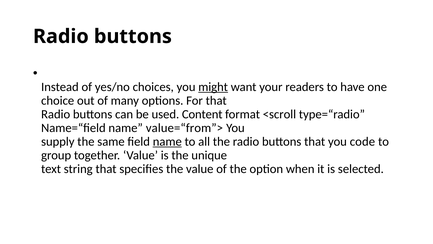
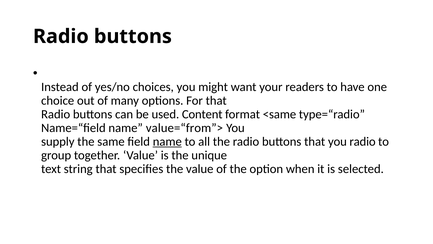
might underline: present -> none (213, 87)
<scroll: <scroll -> <same (279, 114)
you code: code -> radio (363, 141)
